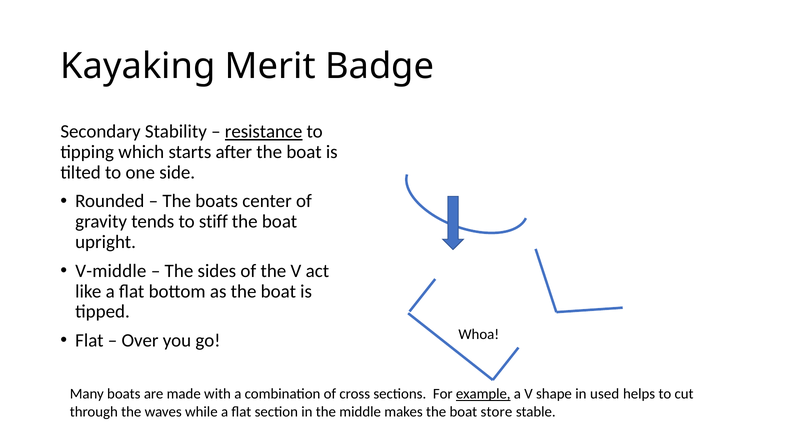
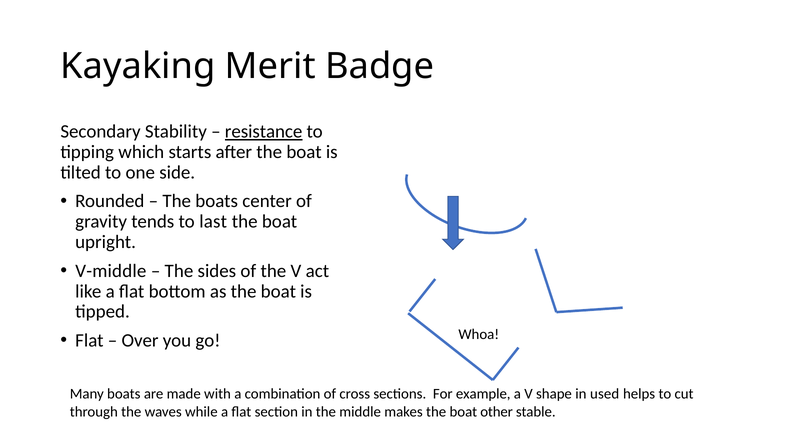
stiff: stiff -> last (213, 222)
example underline: present -> none (483, 394)
store: store -> other (497, 412)
